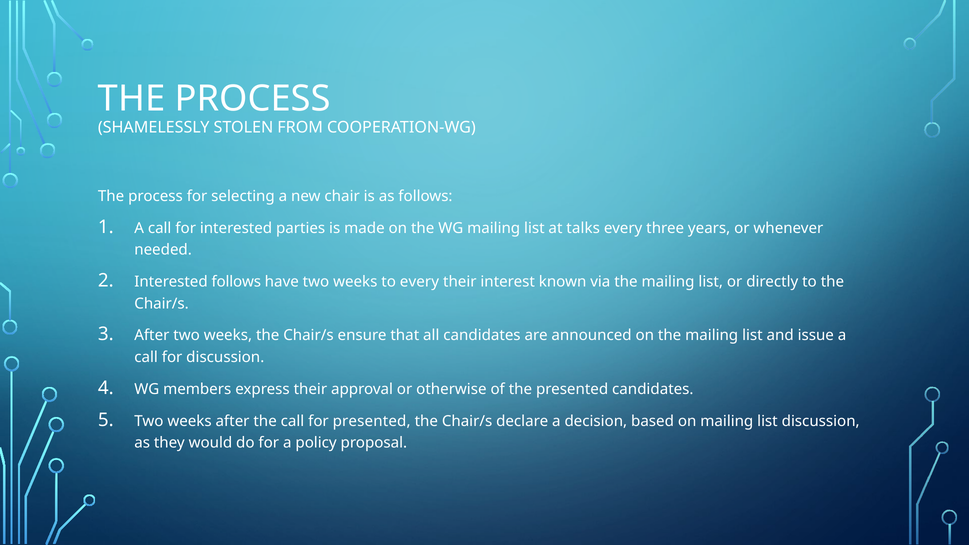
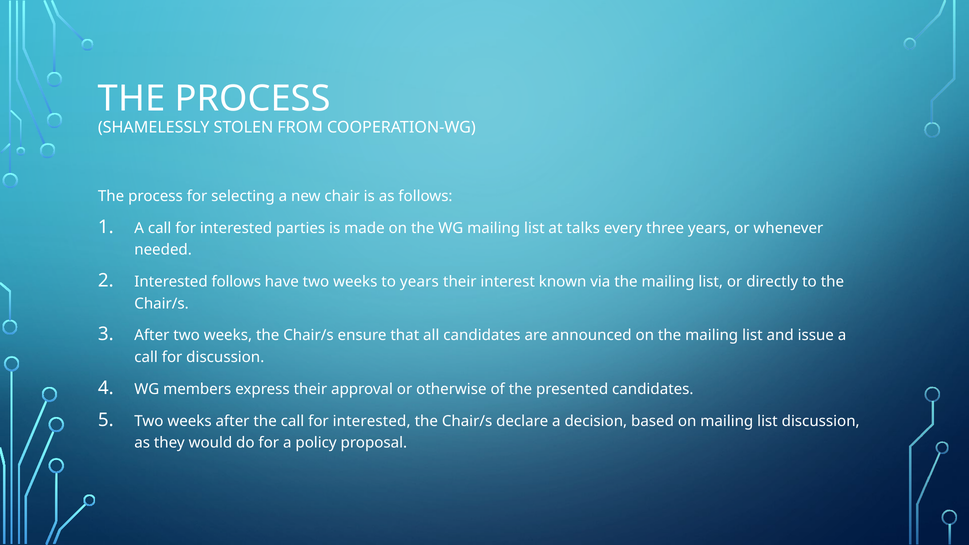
to every: every -> years (419, 282)
the call for presented: presented -> interested (372, 421)
